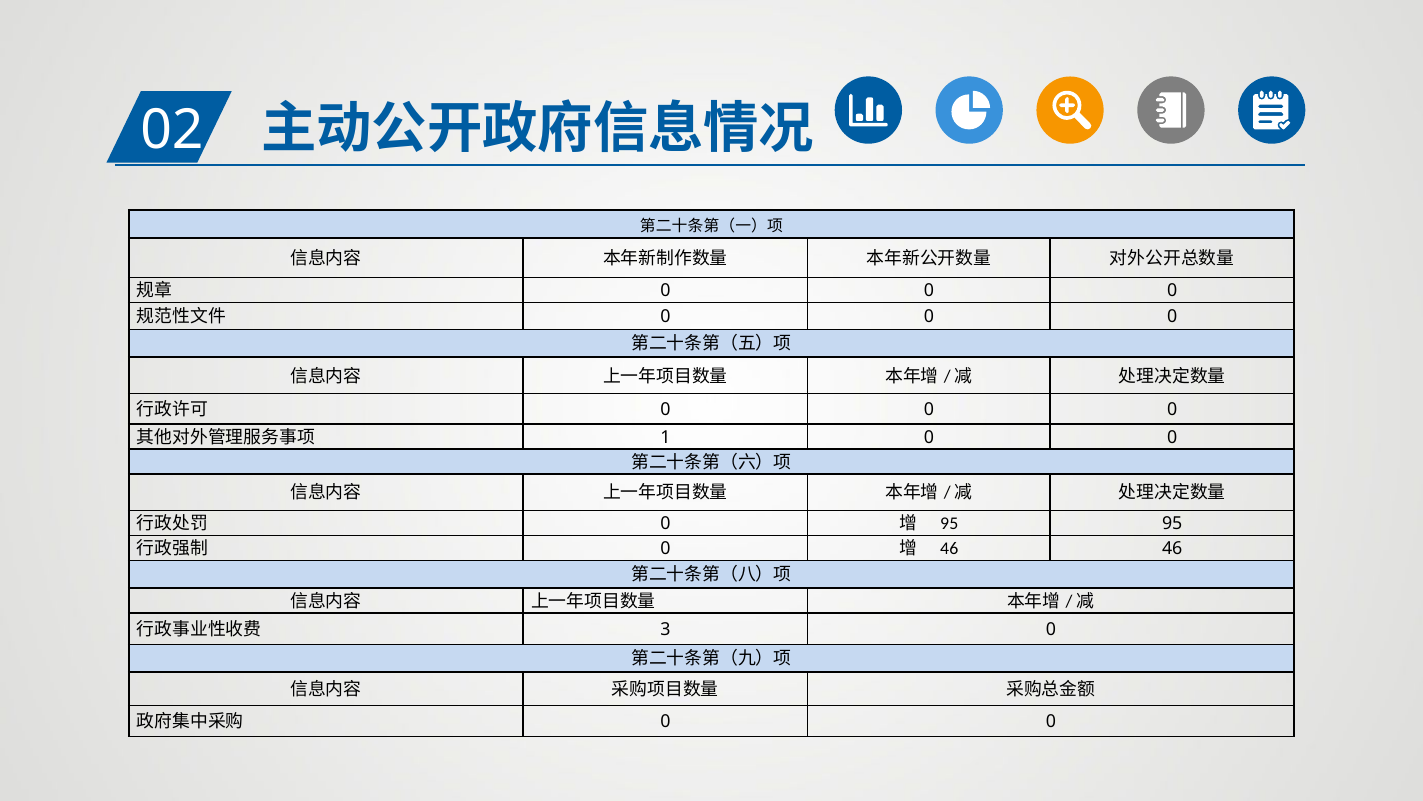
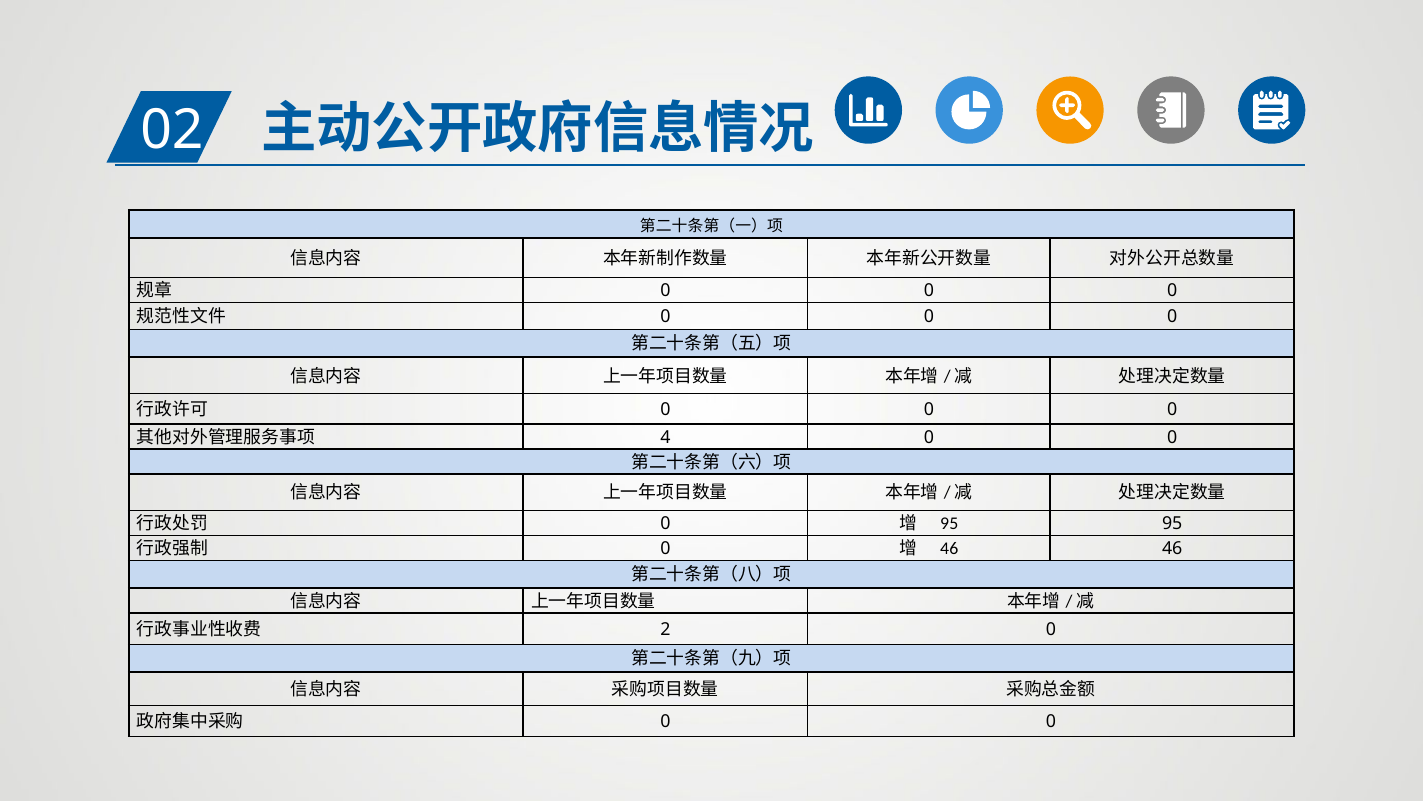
1: 1 -> 4 (665, 437)
3: 3 -> 2 (665, 629)
